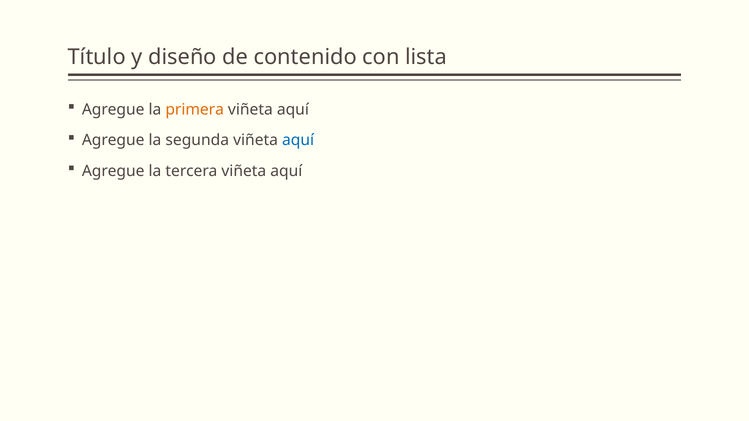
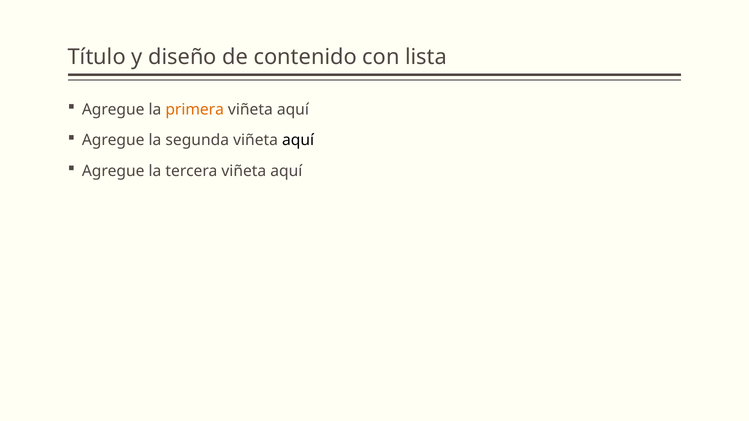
aquí colour: blue -> black (298, 140)
